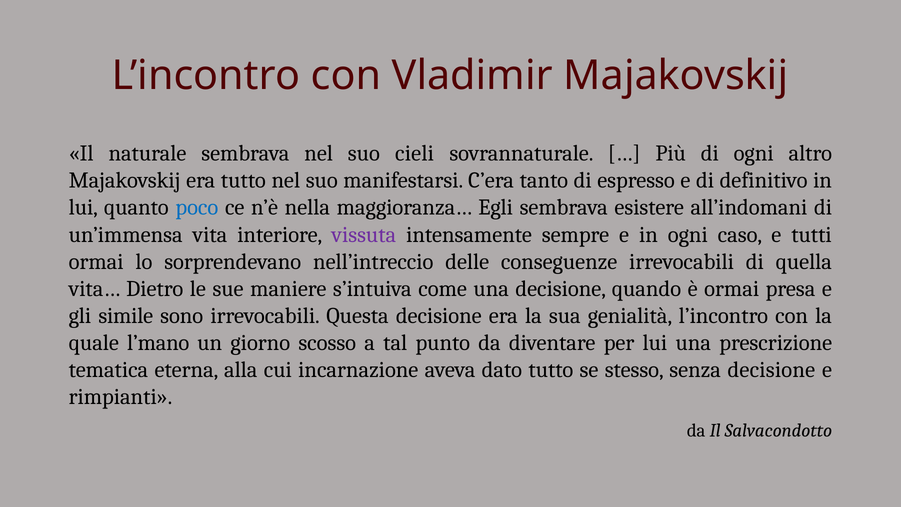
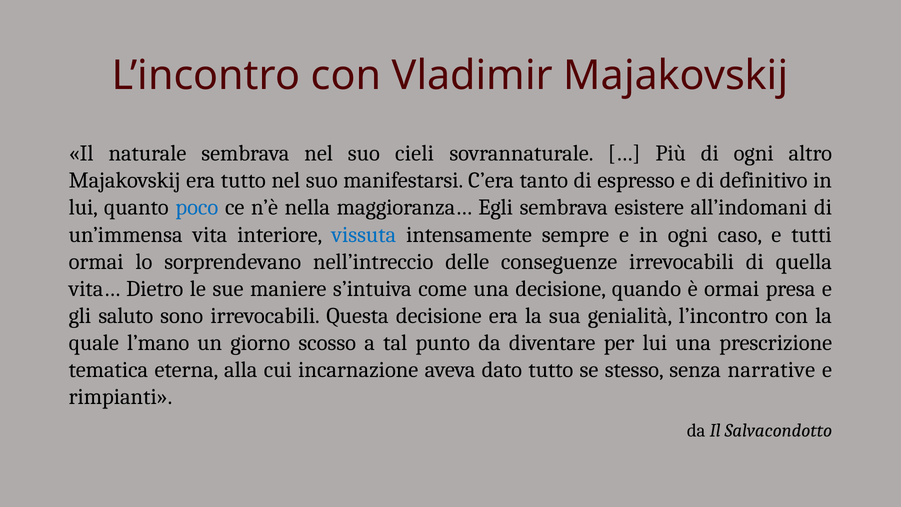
vissuta colour: purple -> blue (364, 234)
simile: simile -> saluto (126, 316)
senza decisione: decisione -> narrative (771, 370)
